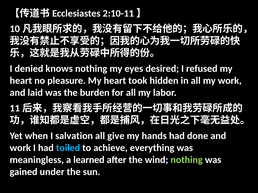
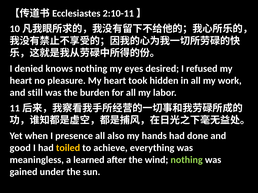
laid: laid -> still (35, 93)
salvation: salvation -> presence (74, 136)
give: give -> also (116, 136)
work: work -> good (20, 148)
toiled colour: light blue -> yellow (68, 148)
